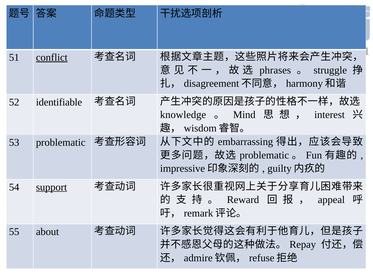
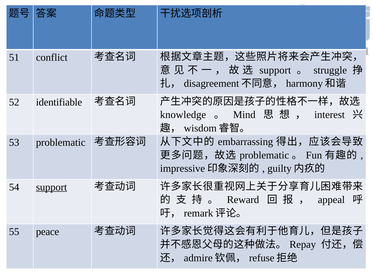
conflict underline: present -> none (52, 58)
phrases: phrases -> support (275, 70)
about: about -> peace (48, 232)
